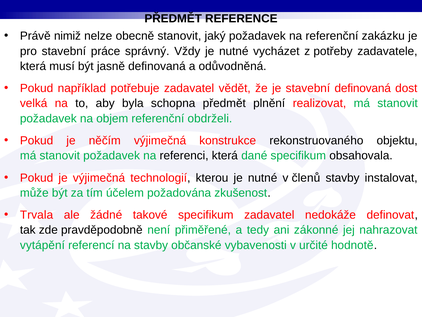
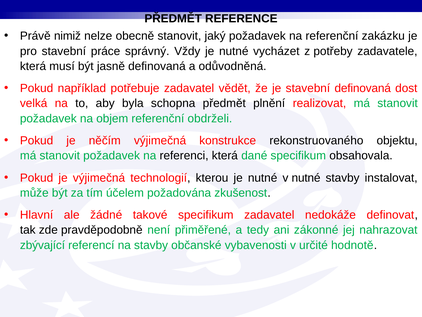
v členů: členů -> nutné (306, 178)
Trvala: Trvala -> Hlavní (37, 215)
vytápění: vytápění -> zbývající (43, 245)
